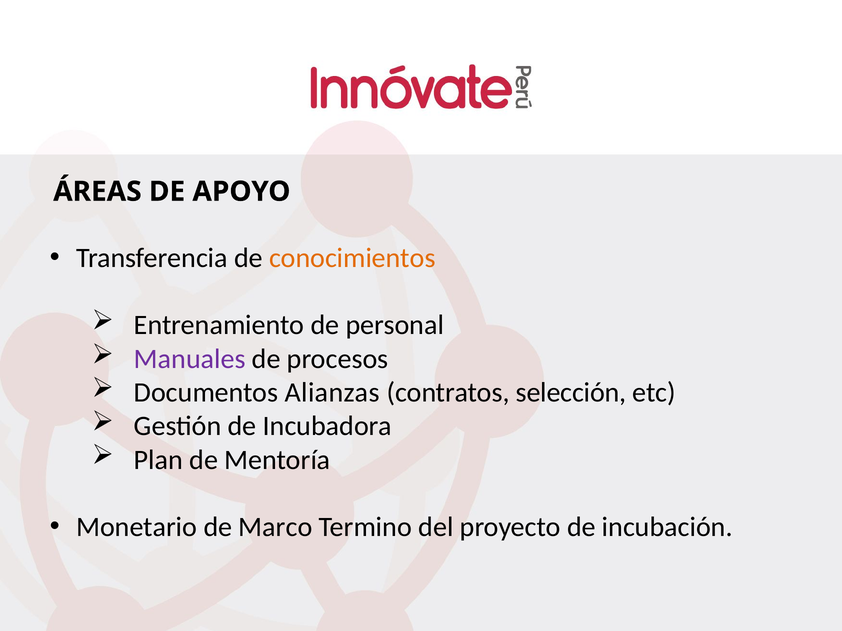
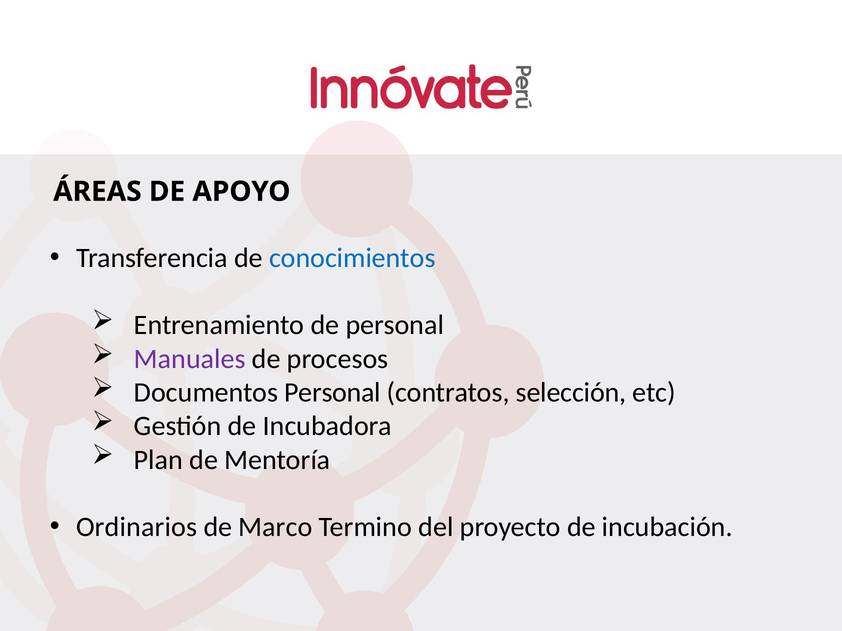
conocimientos colour: orange -> blue (352, 258)
Documentos Alianzas: Alianzas -> Personal (333, 393)
Monetario: Monetario -> Ordinarios (137, 528)
